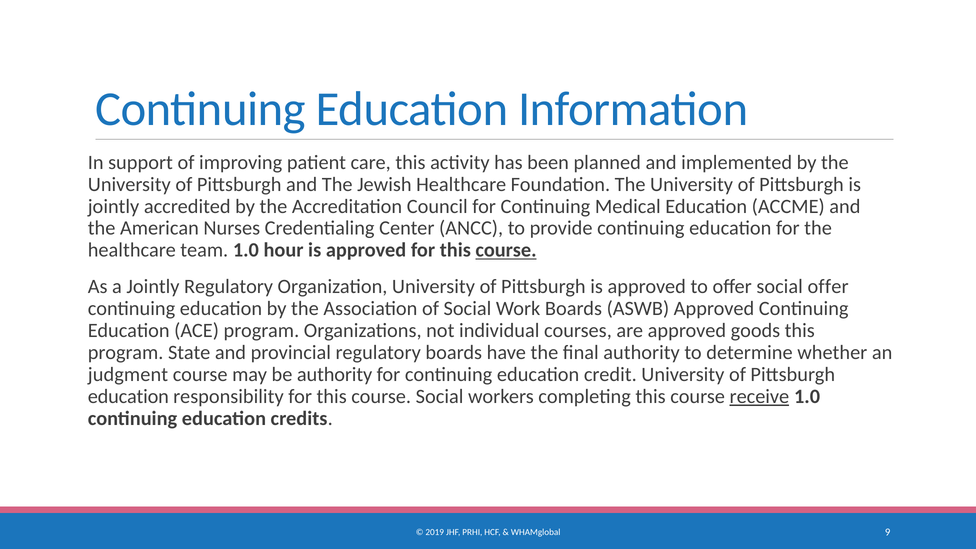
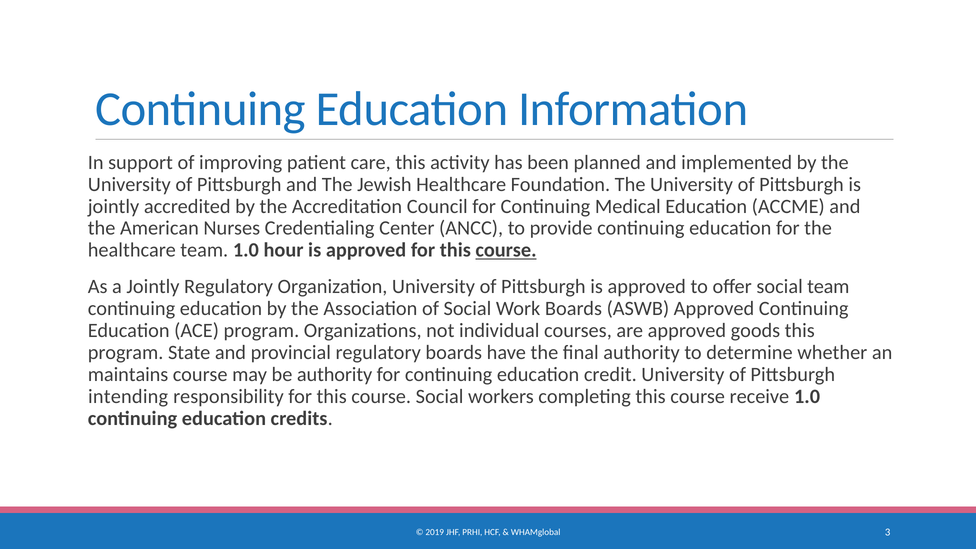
social offer: offer -> team (828, 286)
judgment: judgment -> maintains (128, 374)
education: education -> intending (128, 396)
receive underline: present -> none (759, 396)
9: 9 -> 3 (888, 532)
